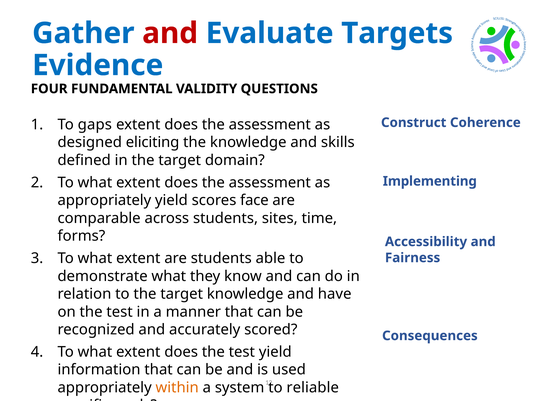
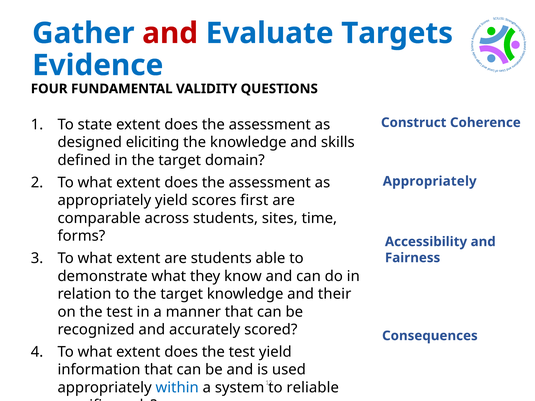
gaps: gaps -> state (95, 125)
Implementing: Implementing -> Appropriately (430, 181)
face: face -> first (254, 200)
have: have -> their (335, 294)
within colour: orange -> blue (177, 388)
